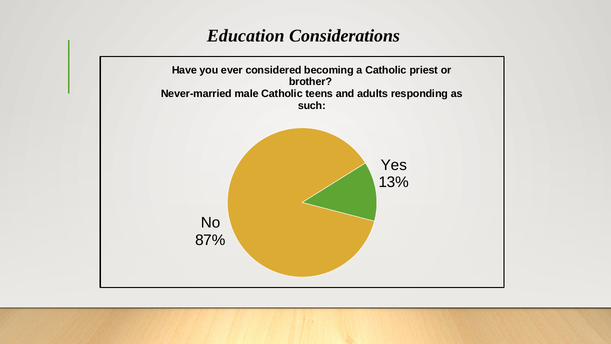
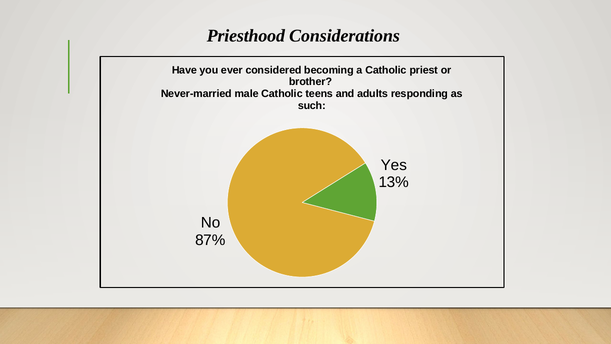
Education: Education -> Priesthood (246, 36)
